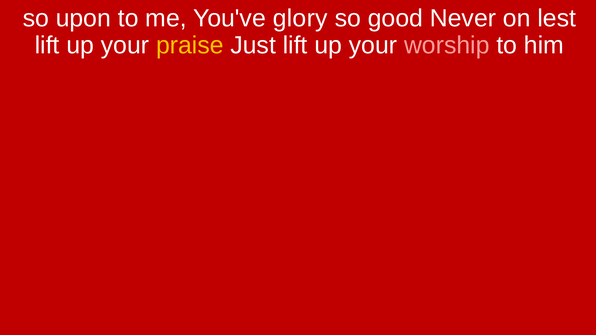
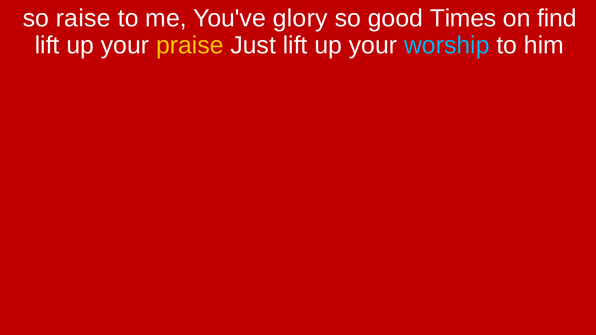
upon: upon -> raise (83, 18)
Never: Never -> Times (463, 18)
lest: lest -> find (557, 18)
worship colour: pink -> light blue (447, 45)
